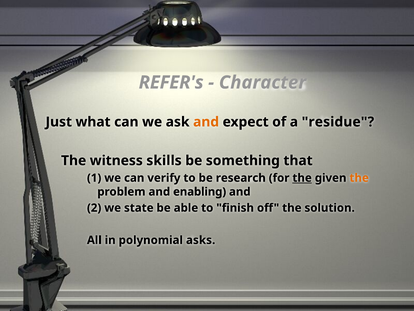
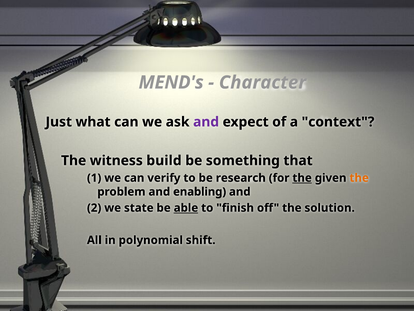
REFER's: REFER's -> MEND's (171, 82)
and colour: orange -> purple (206, 122)
residue: residue -> context (338, 122)
skills: skills -> build (164, 160)
able underline: none -> present (186, 208)
asks: asks -> shift (201, 240)
